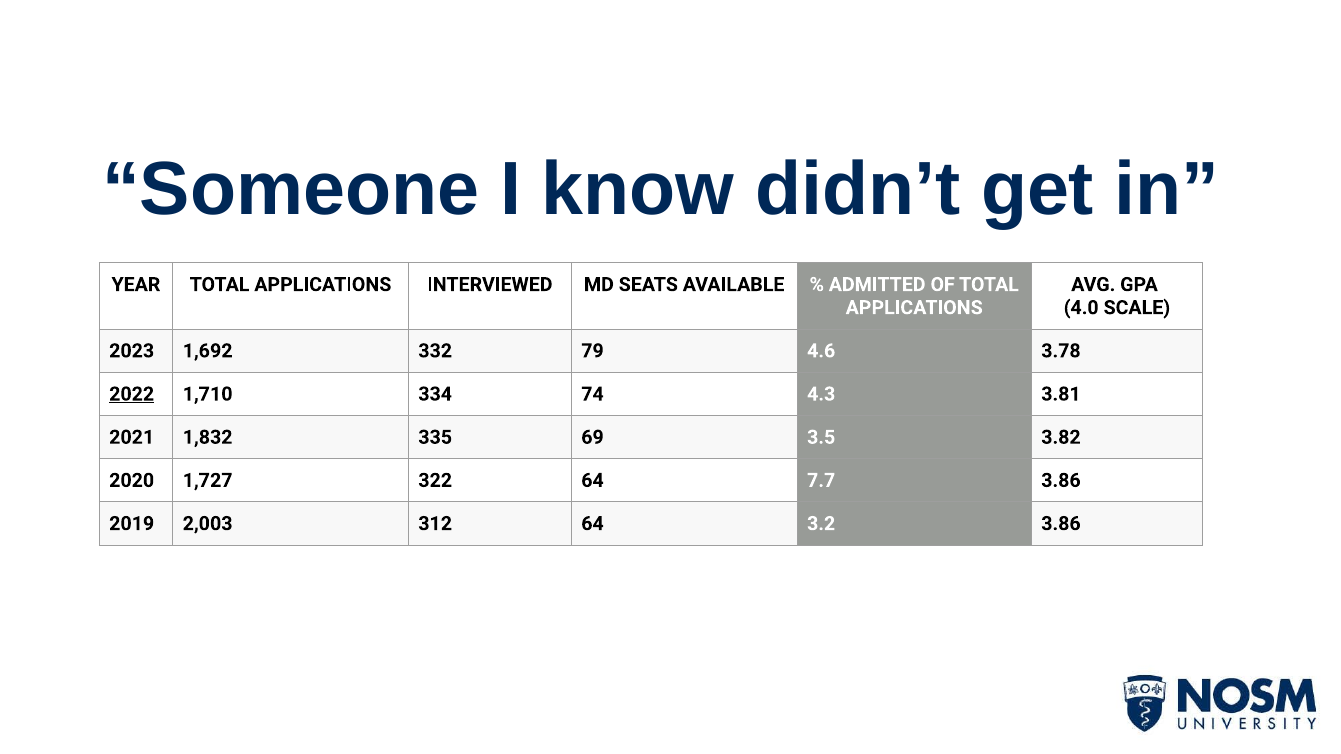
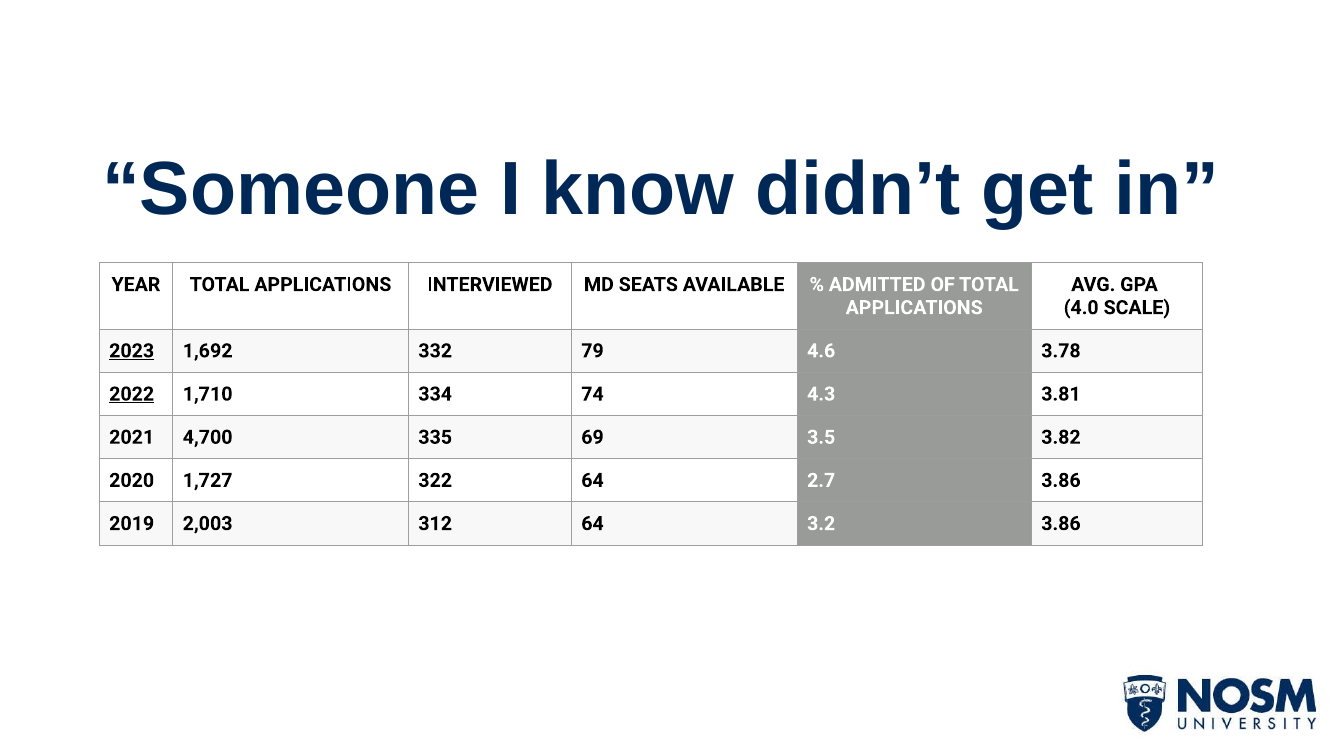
2023 underline: none -> present (132, 351)
1,832: 1,832 -> 4,700 (208, 437)
7.7: 7.7 -> 2.7 (821, 481)
